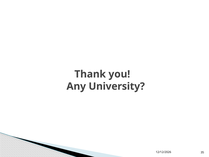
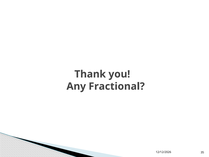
University: University -> Fractional (117, 86)
